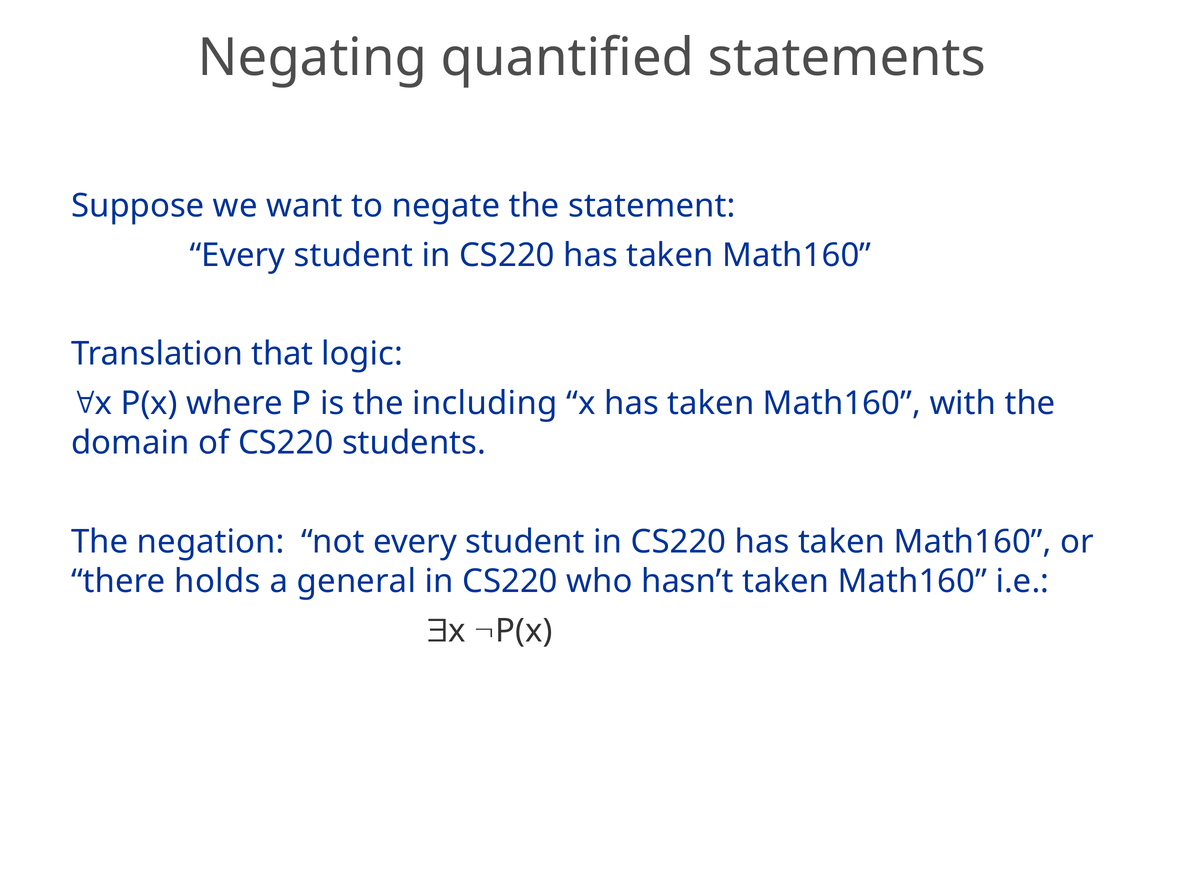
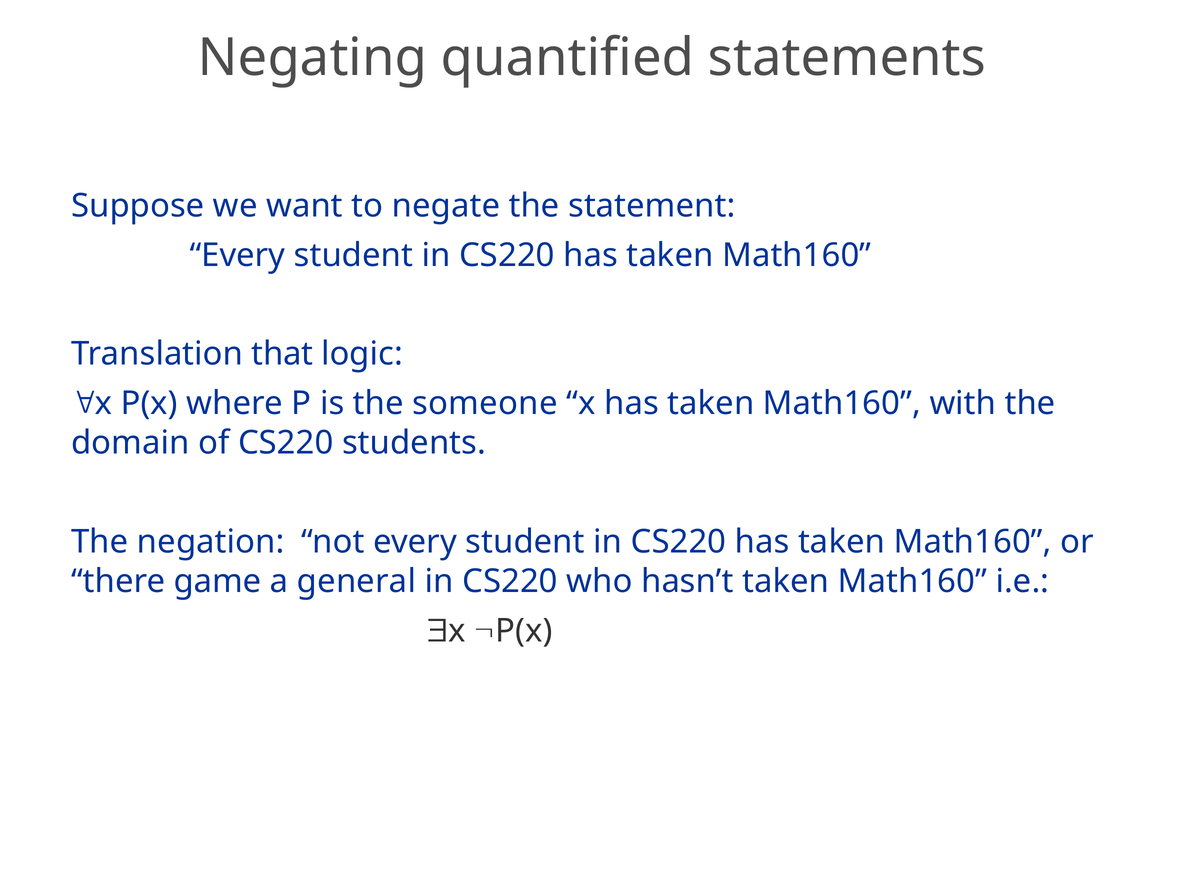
including: including -> someone (485, 403)
holds: holds -> game (218, 581)
